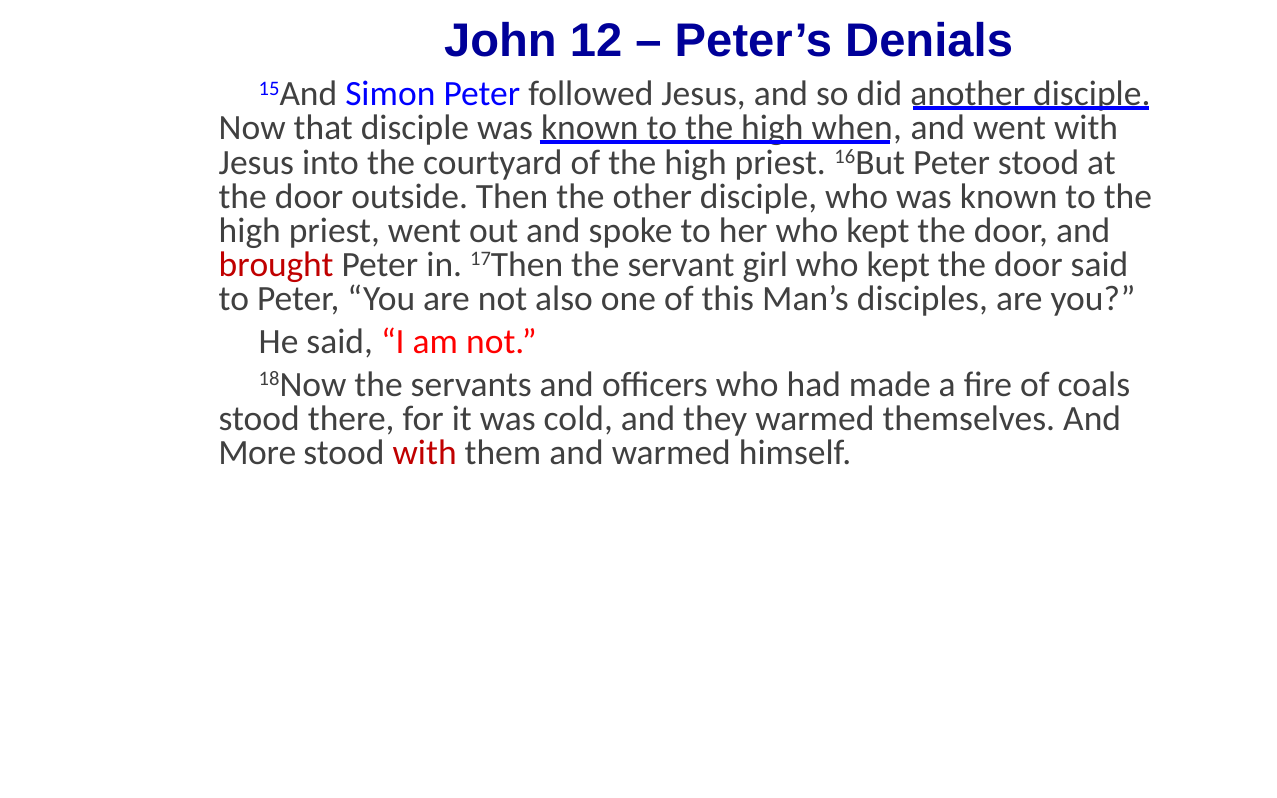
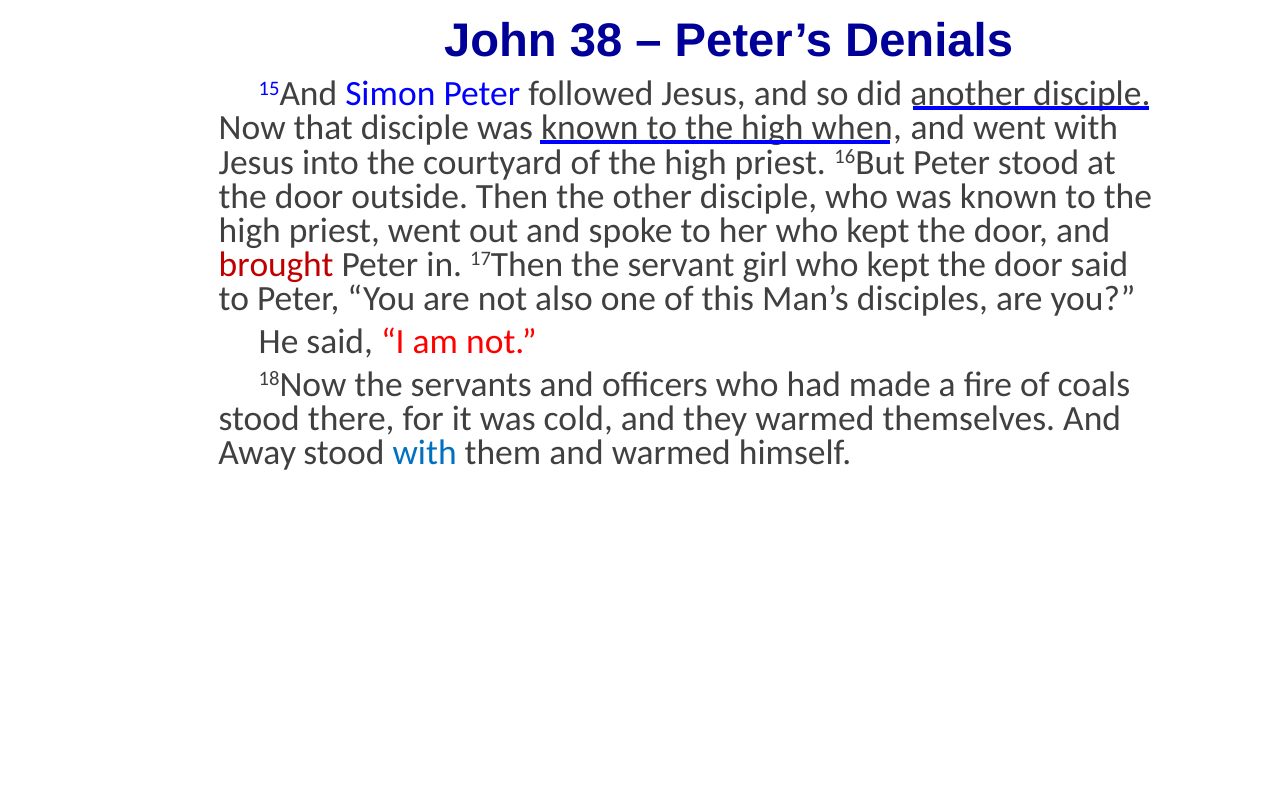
12: 12 -> 38 (596, 41)
More: More -> Away (257, 453)
with colour: red -> blue (425, 453)
